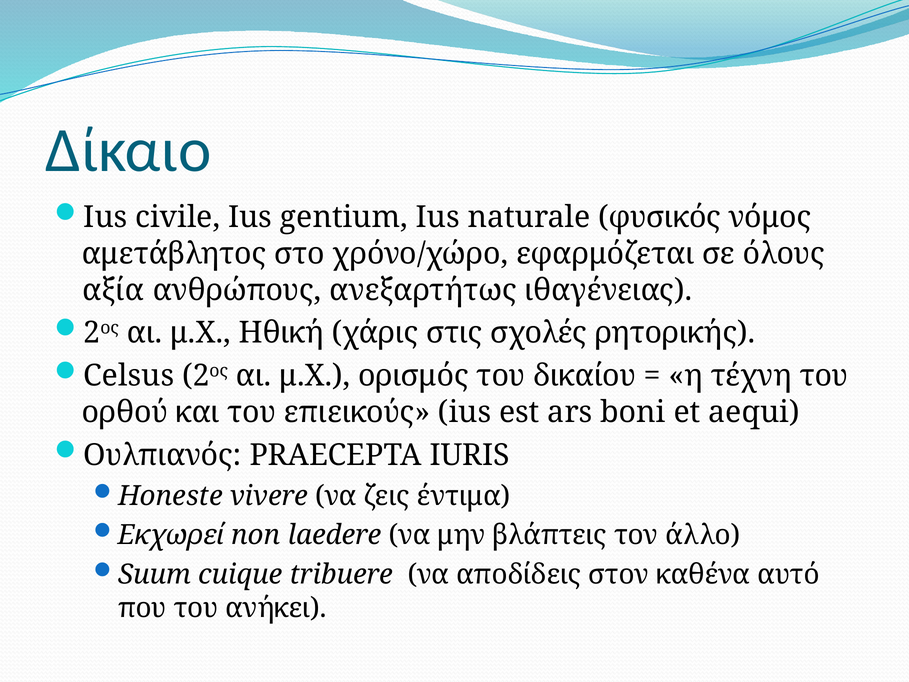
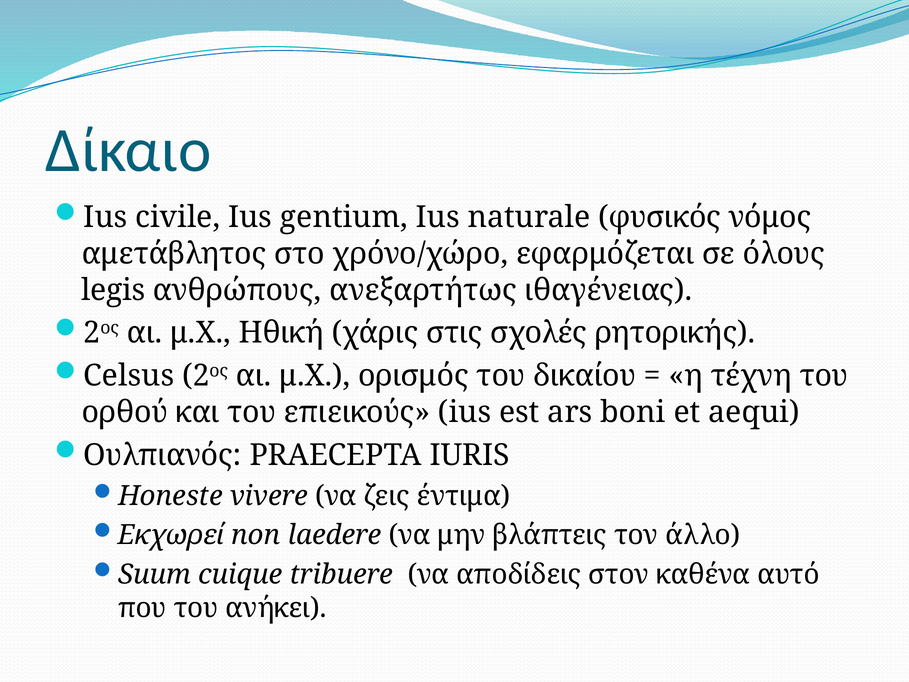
αξία: αξία -> legis (113, 290)
